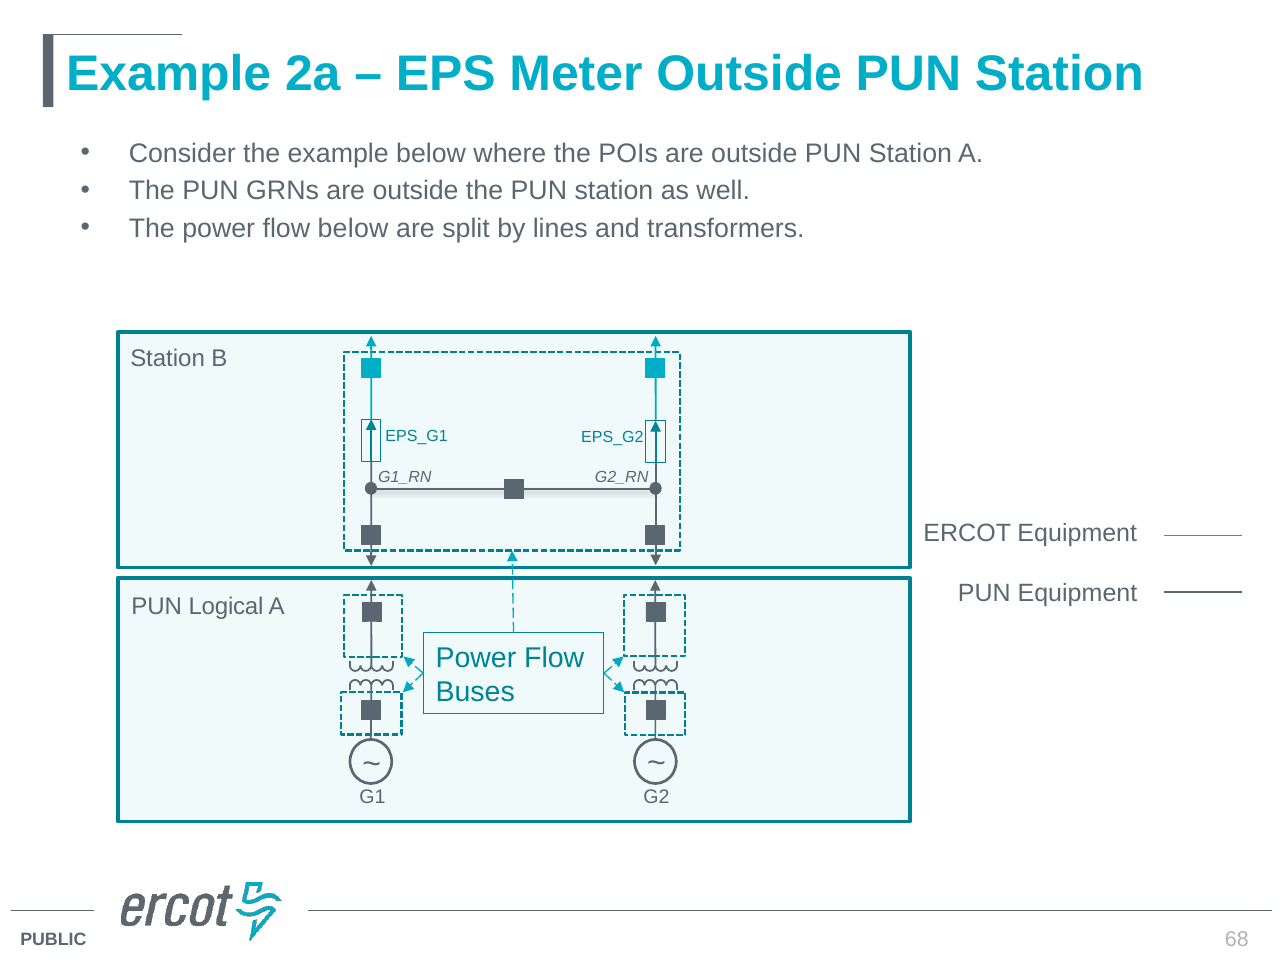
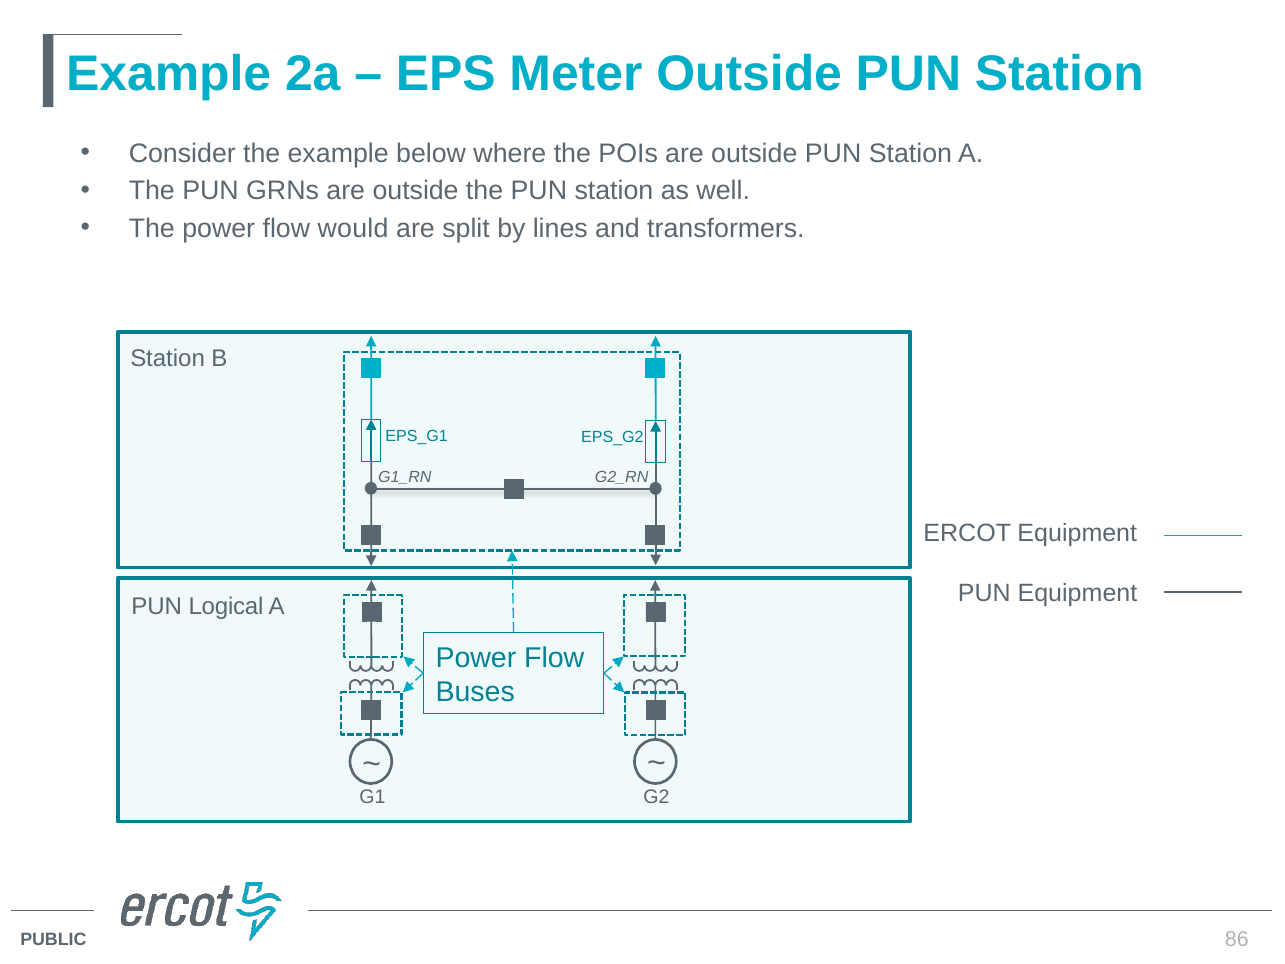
flow below: below -> would (353, 228)
68: 68 -> 86 (1237, 939)
